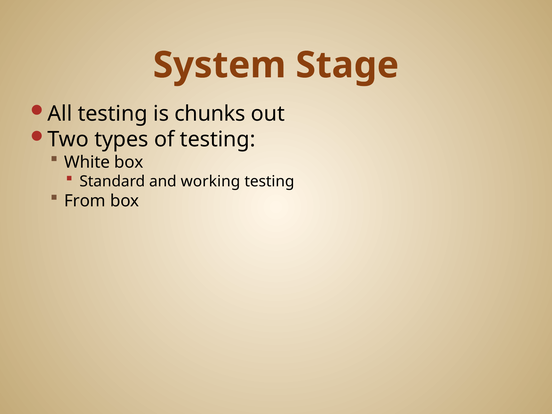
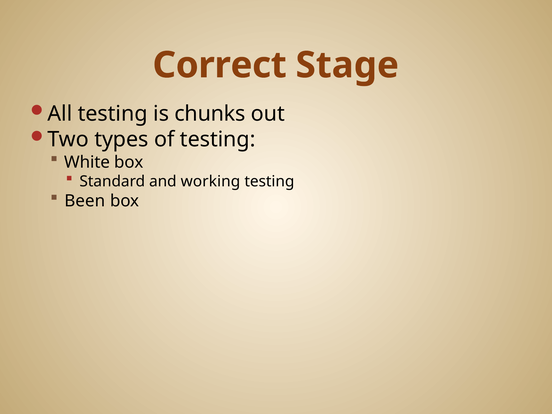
System: System -> Correct (220, 65)
From: From -> Been (85, 201)
